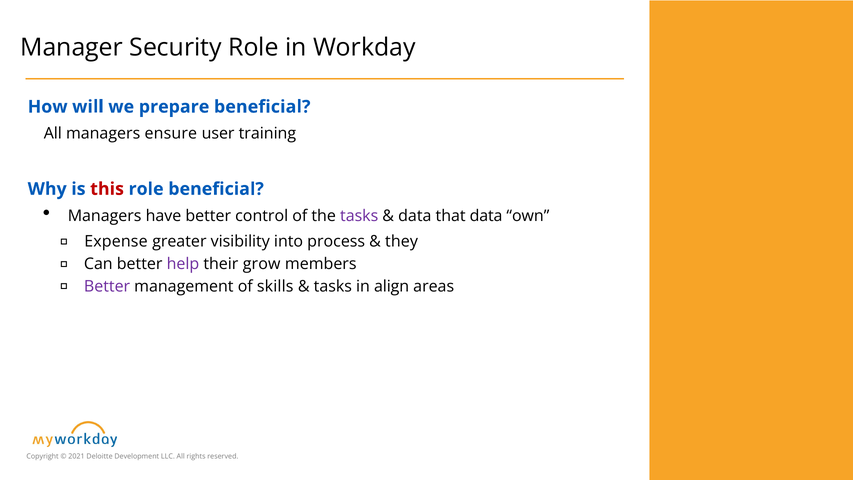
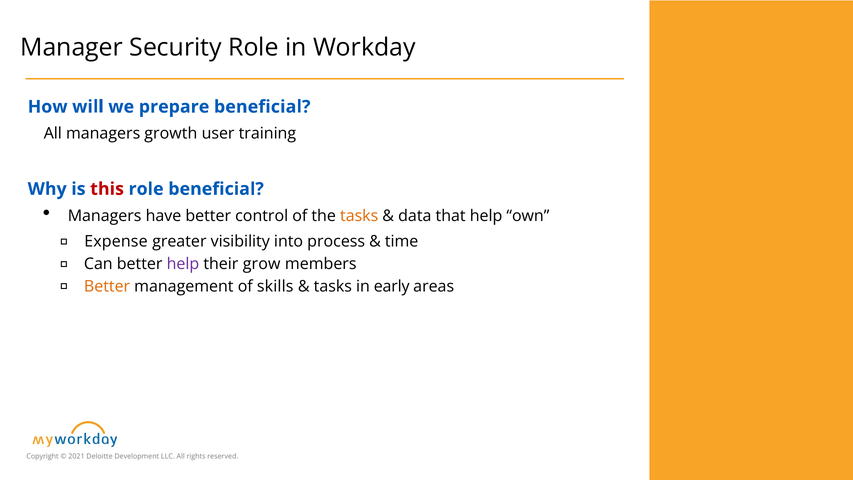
ensure: ensure -> growth (171, 134)
tasks colour: purple -> orange (359, 216)
that data: data -> help (486, 216)
they: they -> time (402, 242)
Better colour: purple -> orange (107, 286)
align: align -> early (392, 286)
